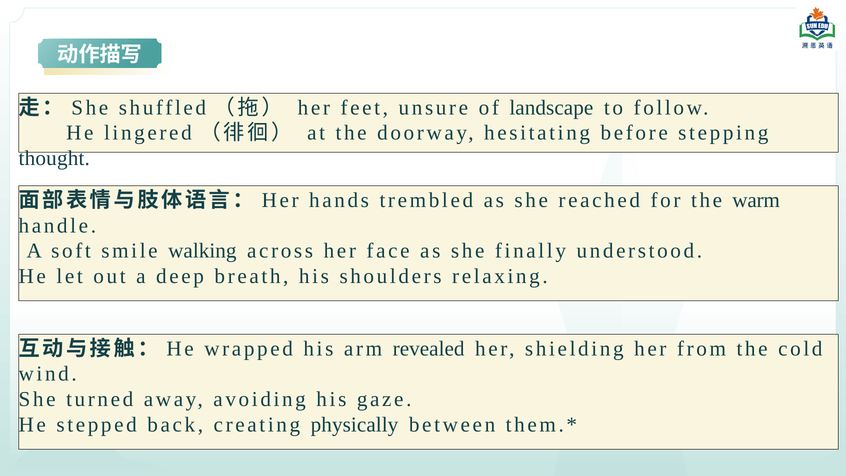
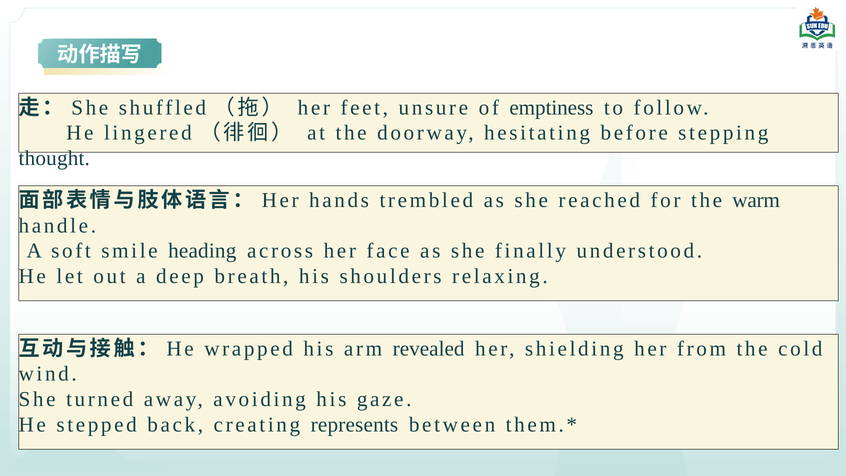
landscape: landscape -> emptiness (551, 108)
walking: walking -> heading (202, 251)
physically: physically -> represents (354, 425)
